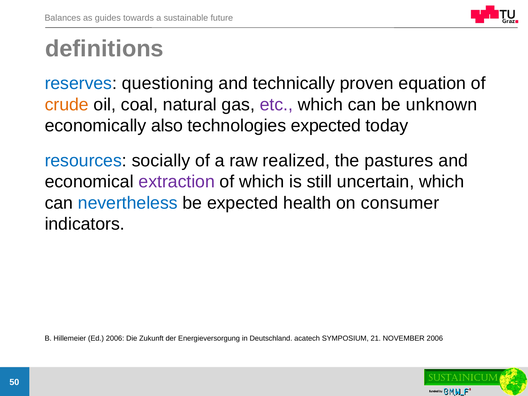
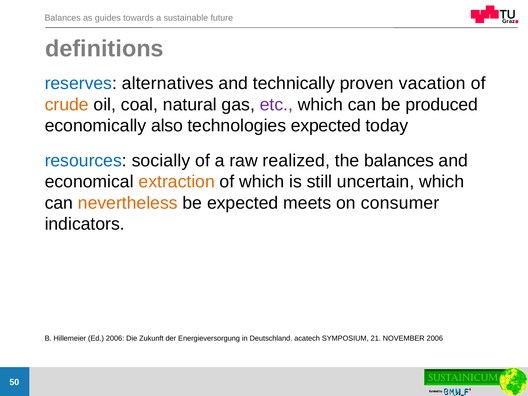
questioning: questioning -> alternatives (168, 83)
equation: equation -> vacation (432, 83)
unknown: unknown -> produced (442, 105)
the pastures: pastures -> balances (399, 161)
extraction colour: purple -> orange (177, 182)
nevertheless colour: blue -> orange (128, 203)
health: health -> meets (307, 203)
